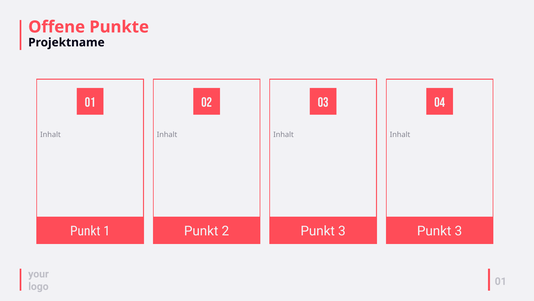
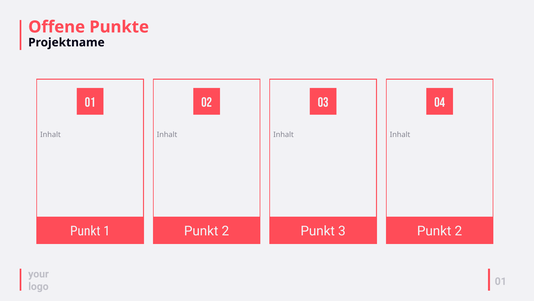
3: 3 -> 2 (458, 231)
